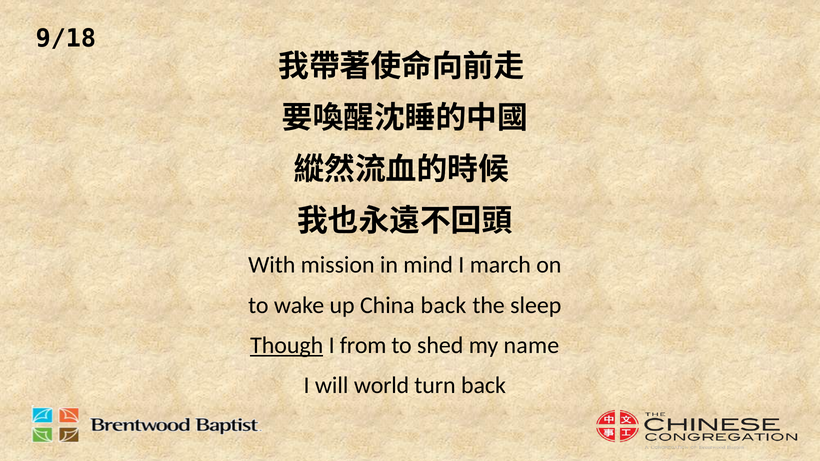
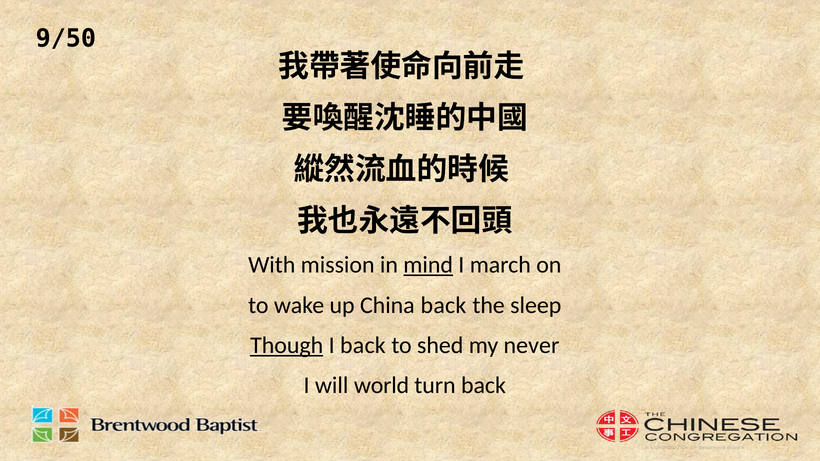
9/18: 9/18 -> 9/50 (66, 38)
mind underline: none -> present (428, 265)
I from: from -> back (363, 346)
name: name -> never (531, 346)
